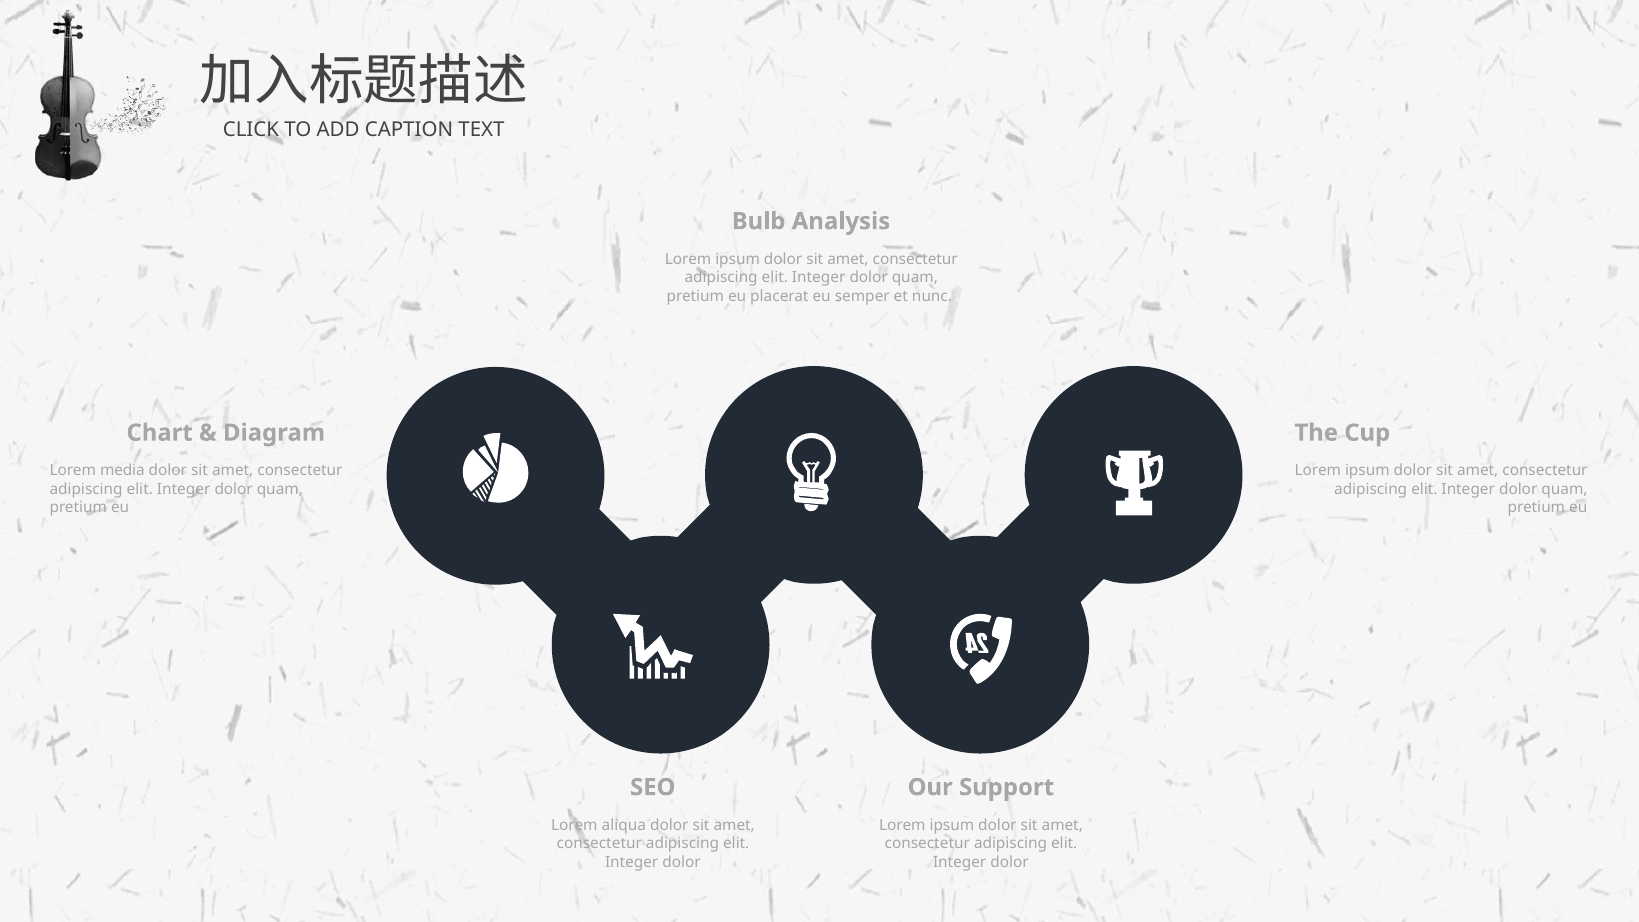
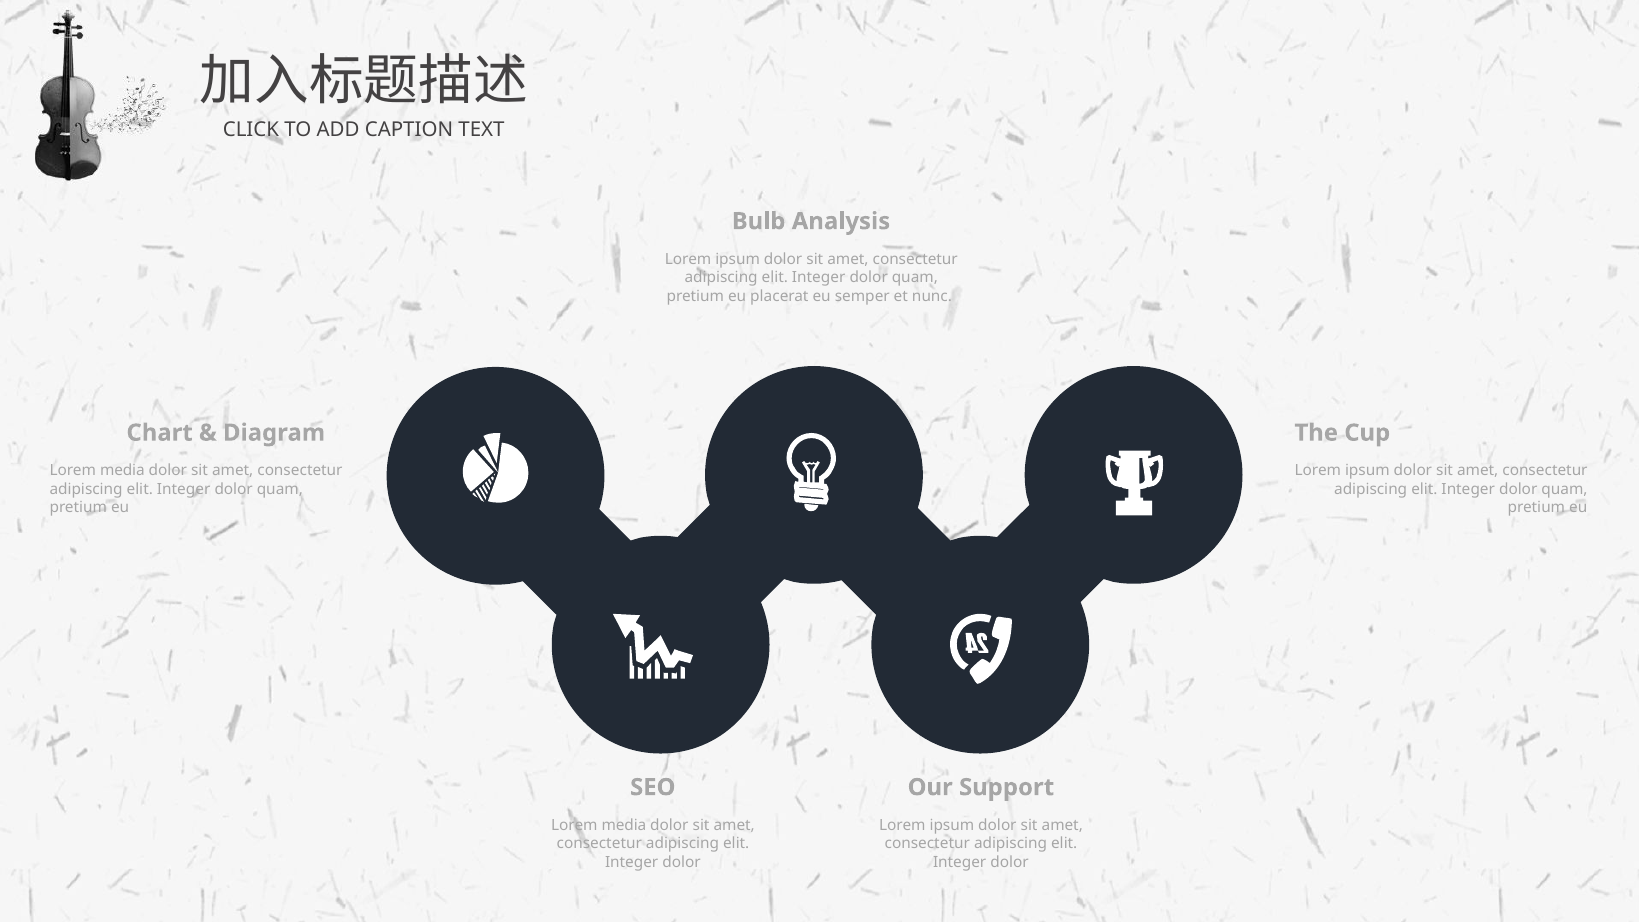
aliqua: aliqua -> media (624, 825)
